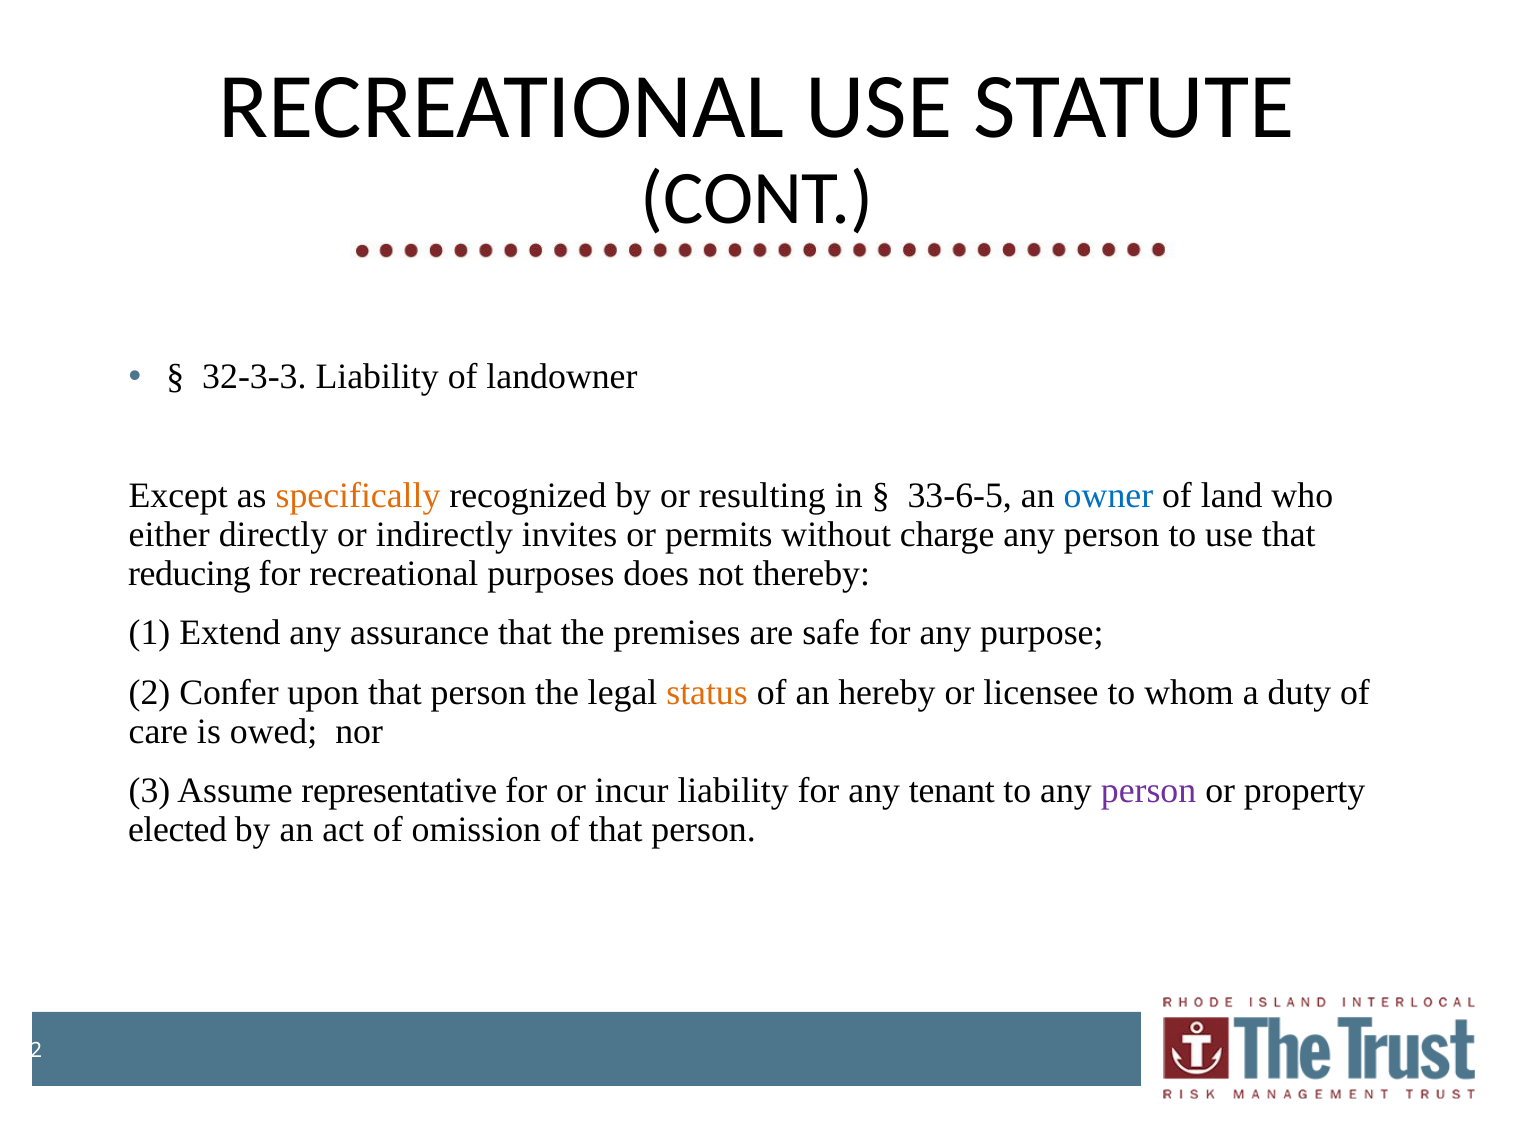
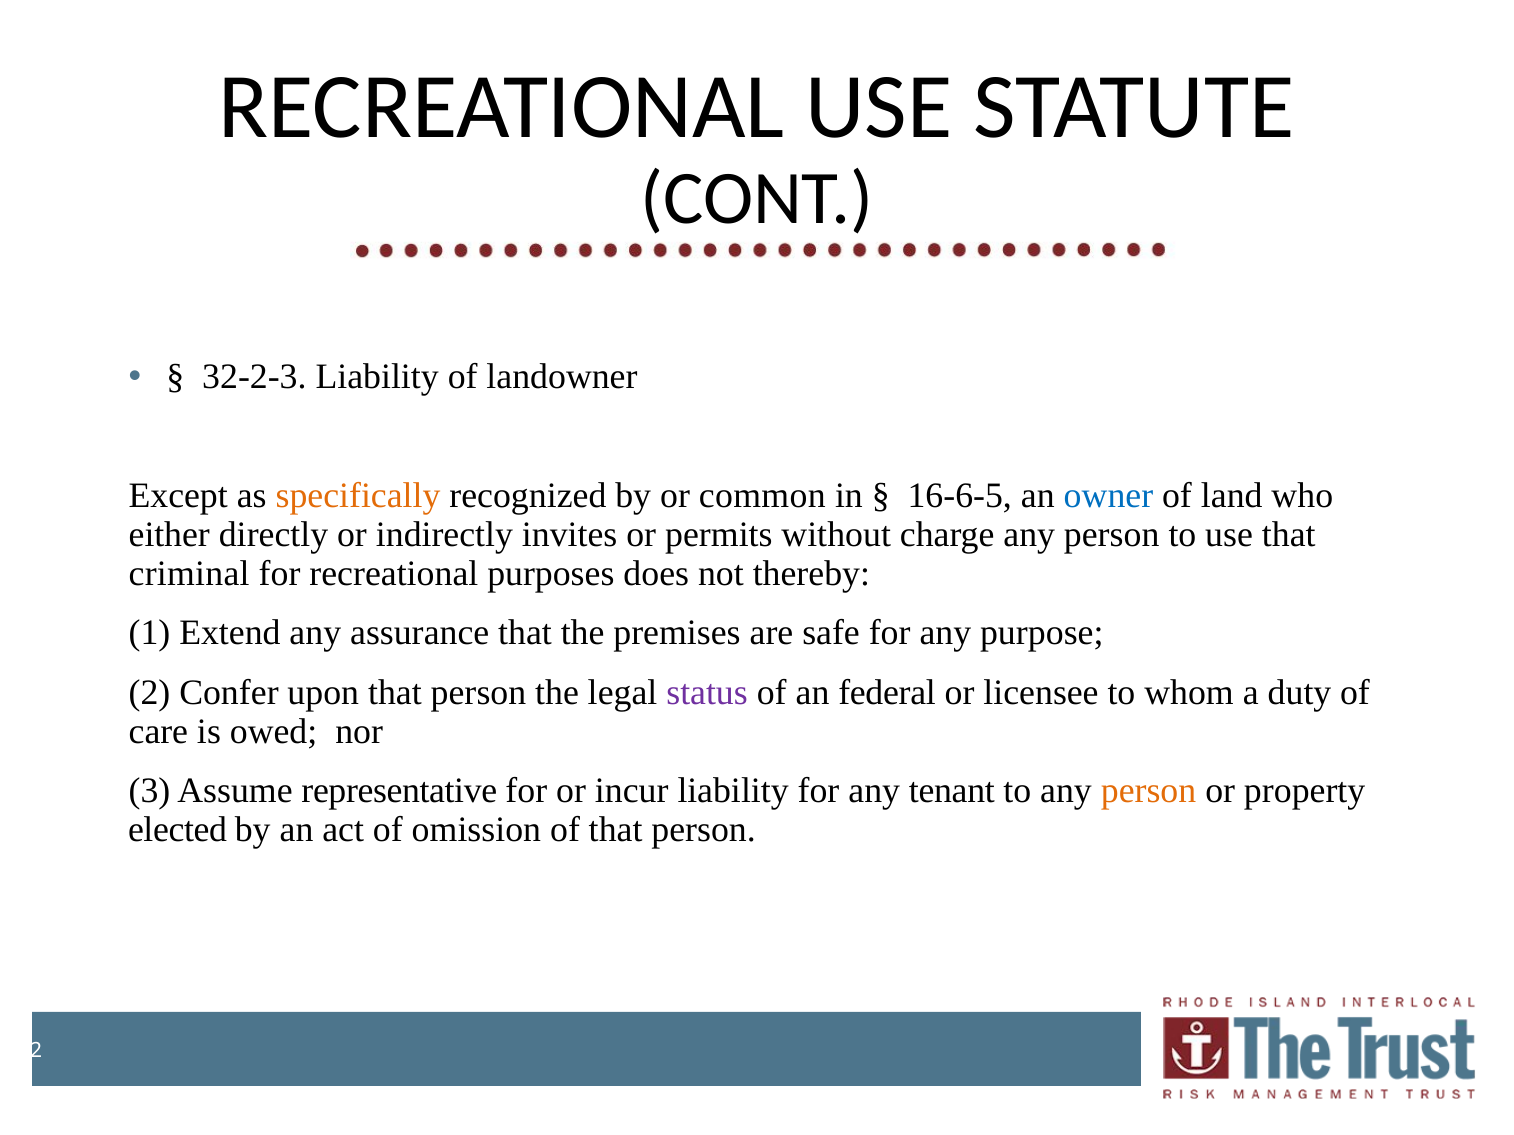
32-3-3: 32-3-3 -> 32-2-3 (254, 377)
resulting: resulting -> common (762, 496)
33-6-5: 33-6-5 -> 16-6-5 (960, 496)
reducing: reducing -> criminal (189, 574)
status colour: orange -> purple (707, 693)
hereby: hereby -> federal (887, 693)
person colour: purple -> orange (1149, 792)
